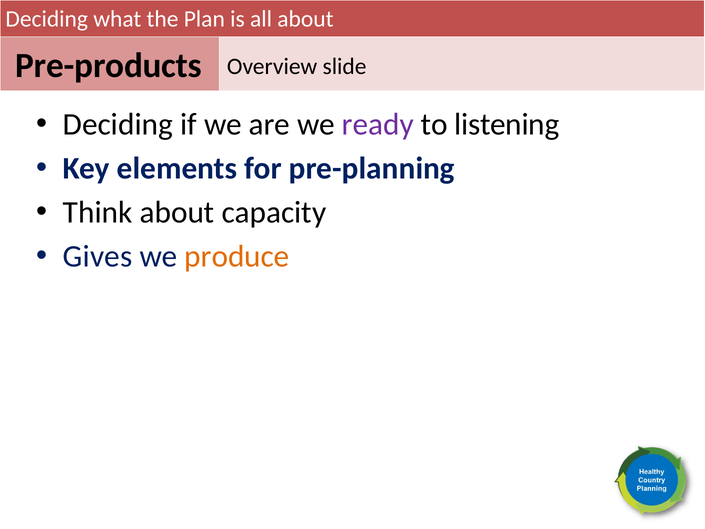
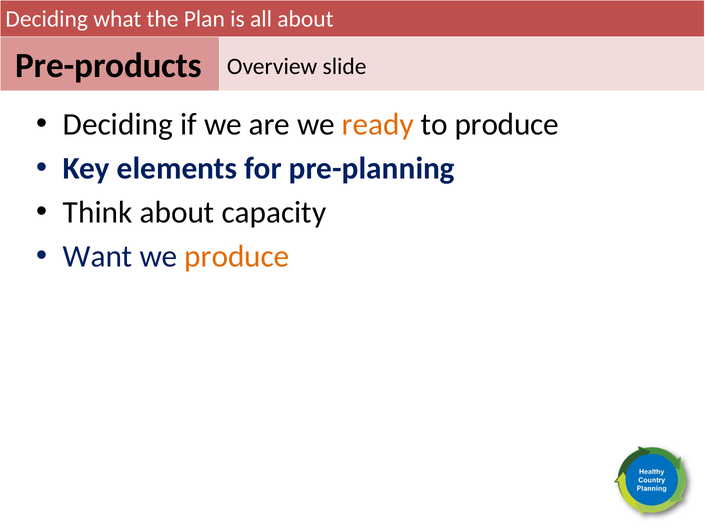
ready colour: purple -> orange (378, 125)
to listening: listening -> produce (507, 125)
Gives: Gives -> Want (98, 256)
